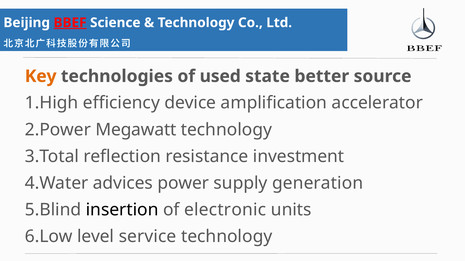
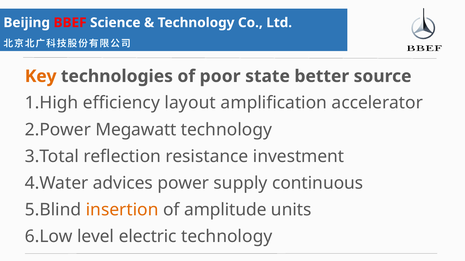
BBEF underline: present -> none (70, 23)
used: used -> poor (220, 76)
device: device -> layout (190, 103)
generation: generation -> continuous (318, 183)
insertion colour: black -> orange (122, 210)
electronic: electronic -> amplitude (225, 210)
service: service -> electric (148, 237)
